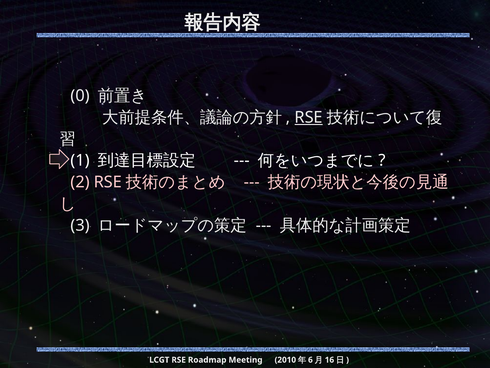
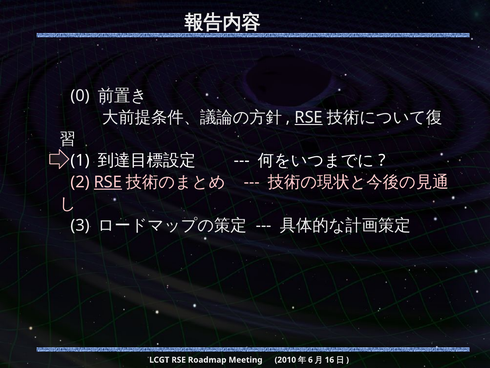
RSE underline: none -> present (108, 182)
